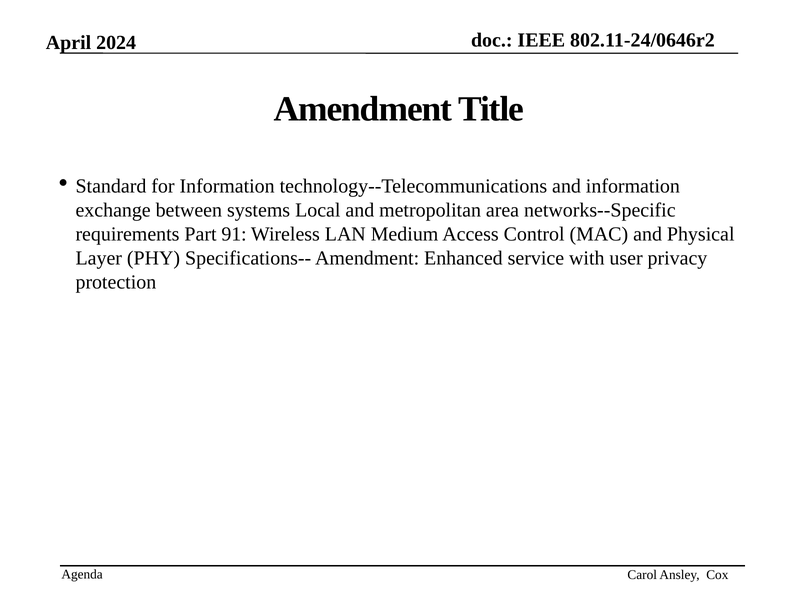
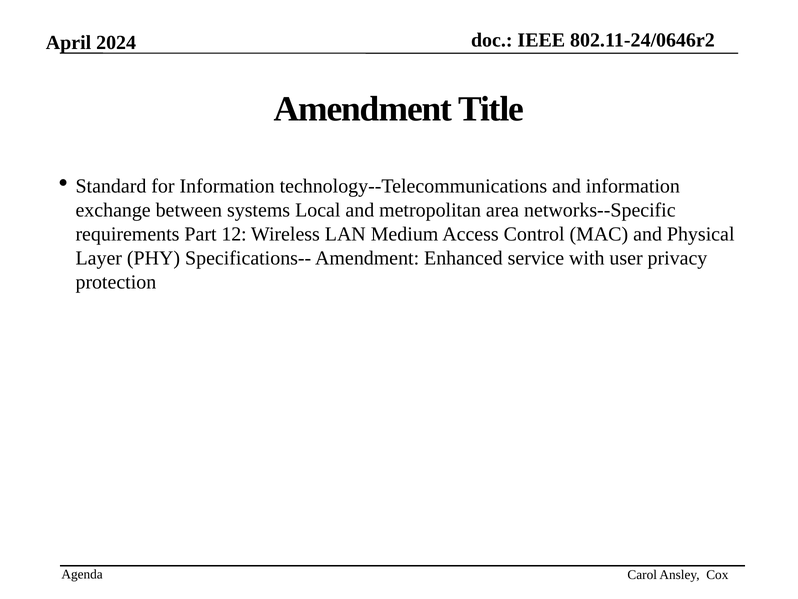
91: 91 -> 12 (234, 234)
